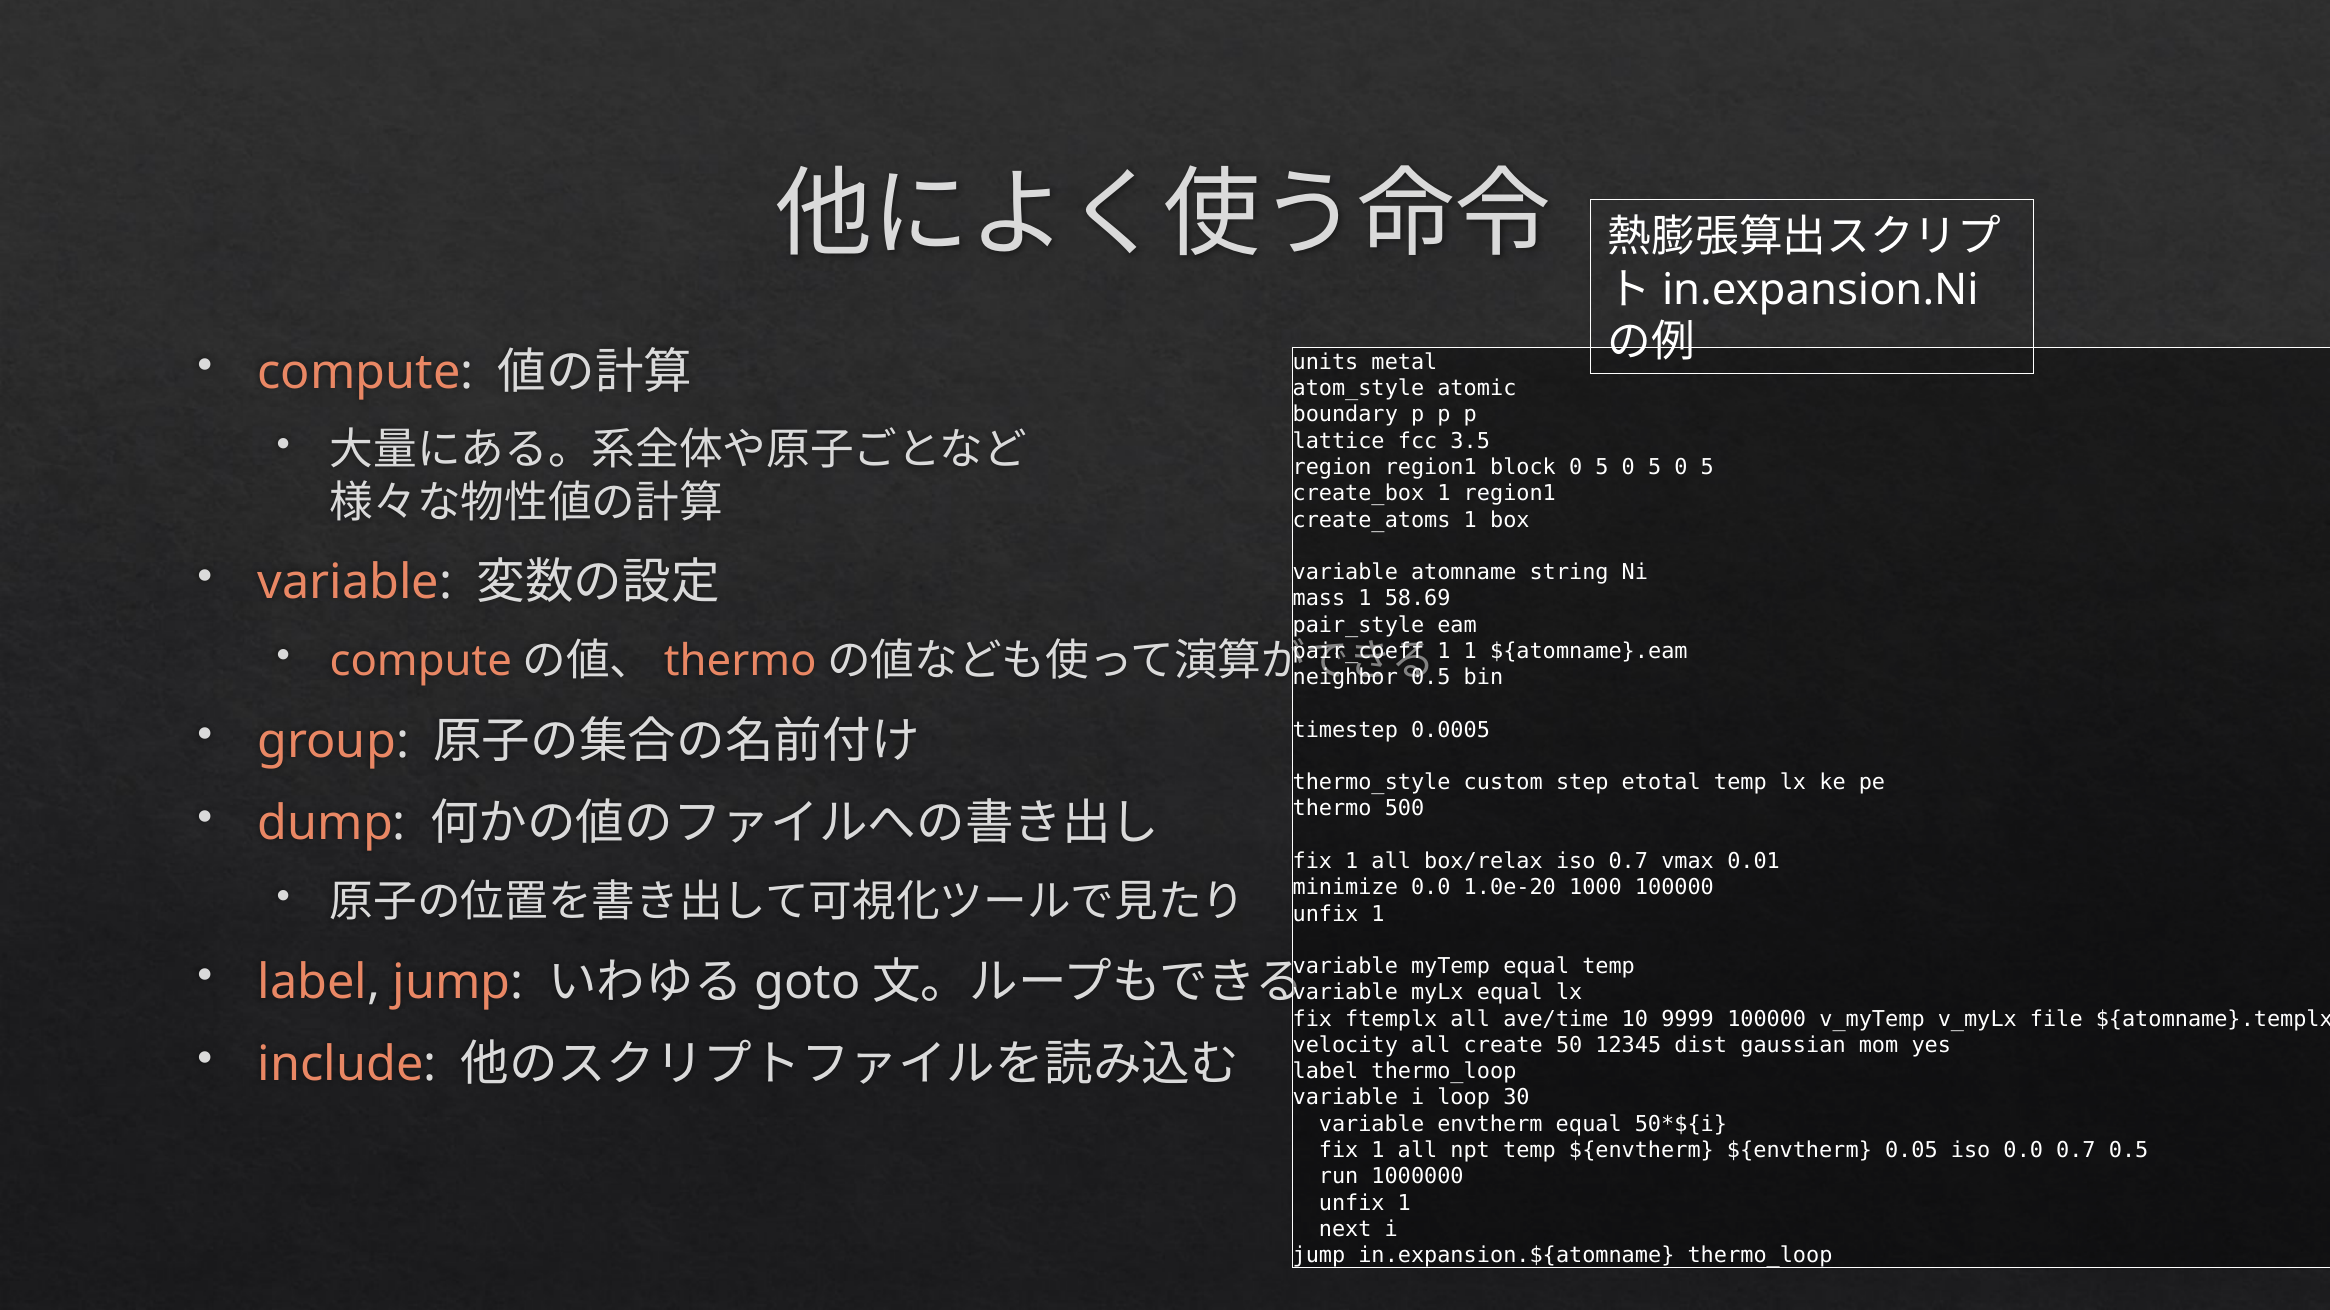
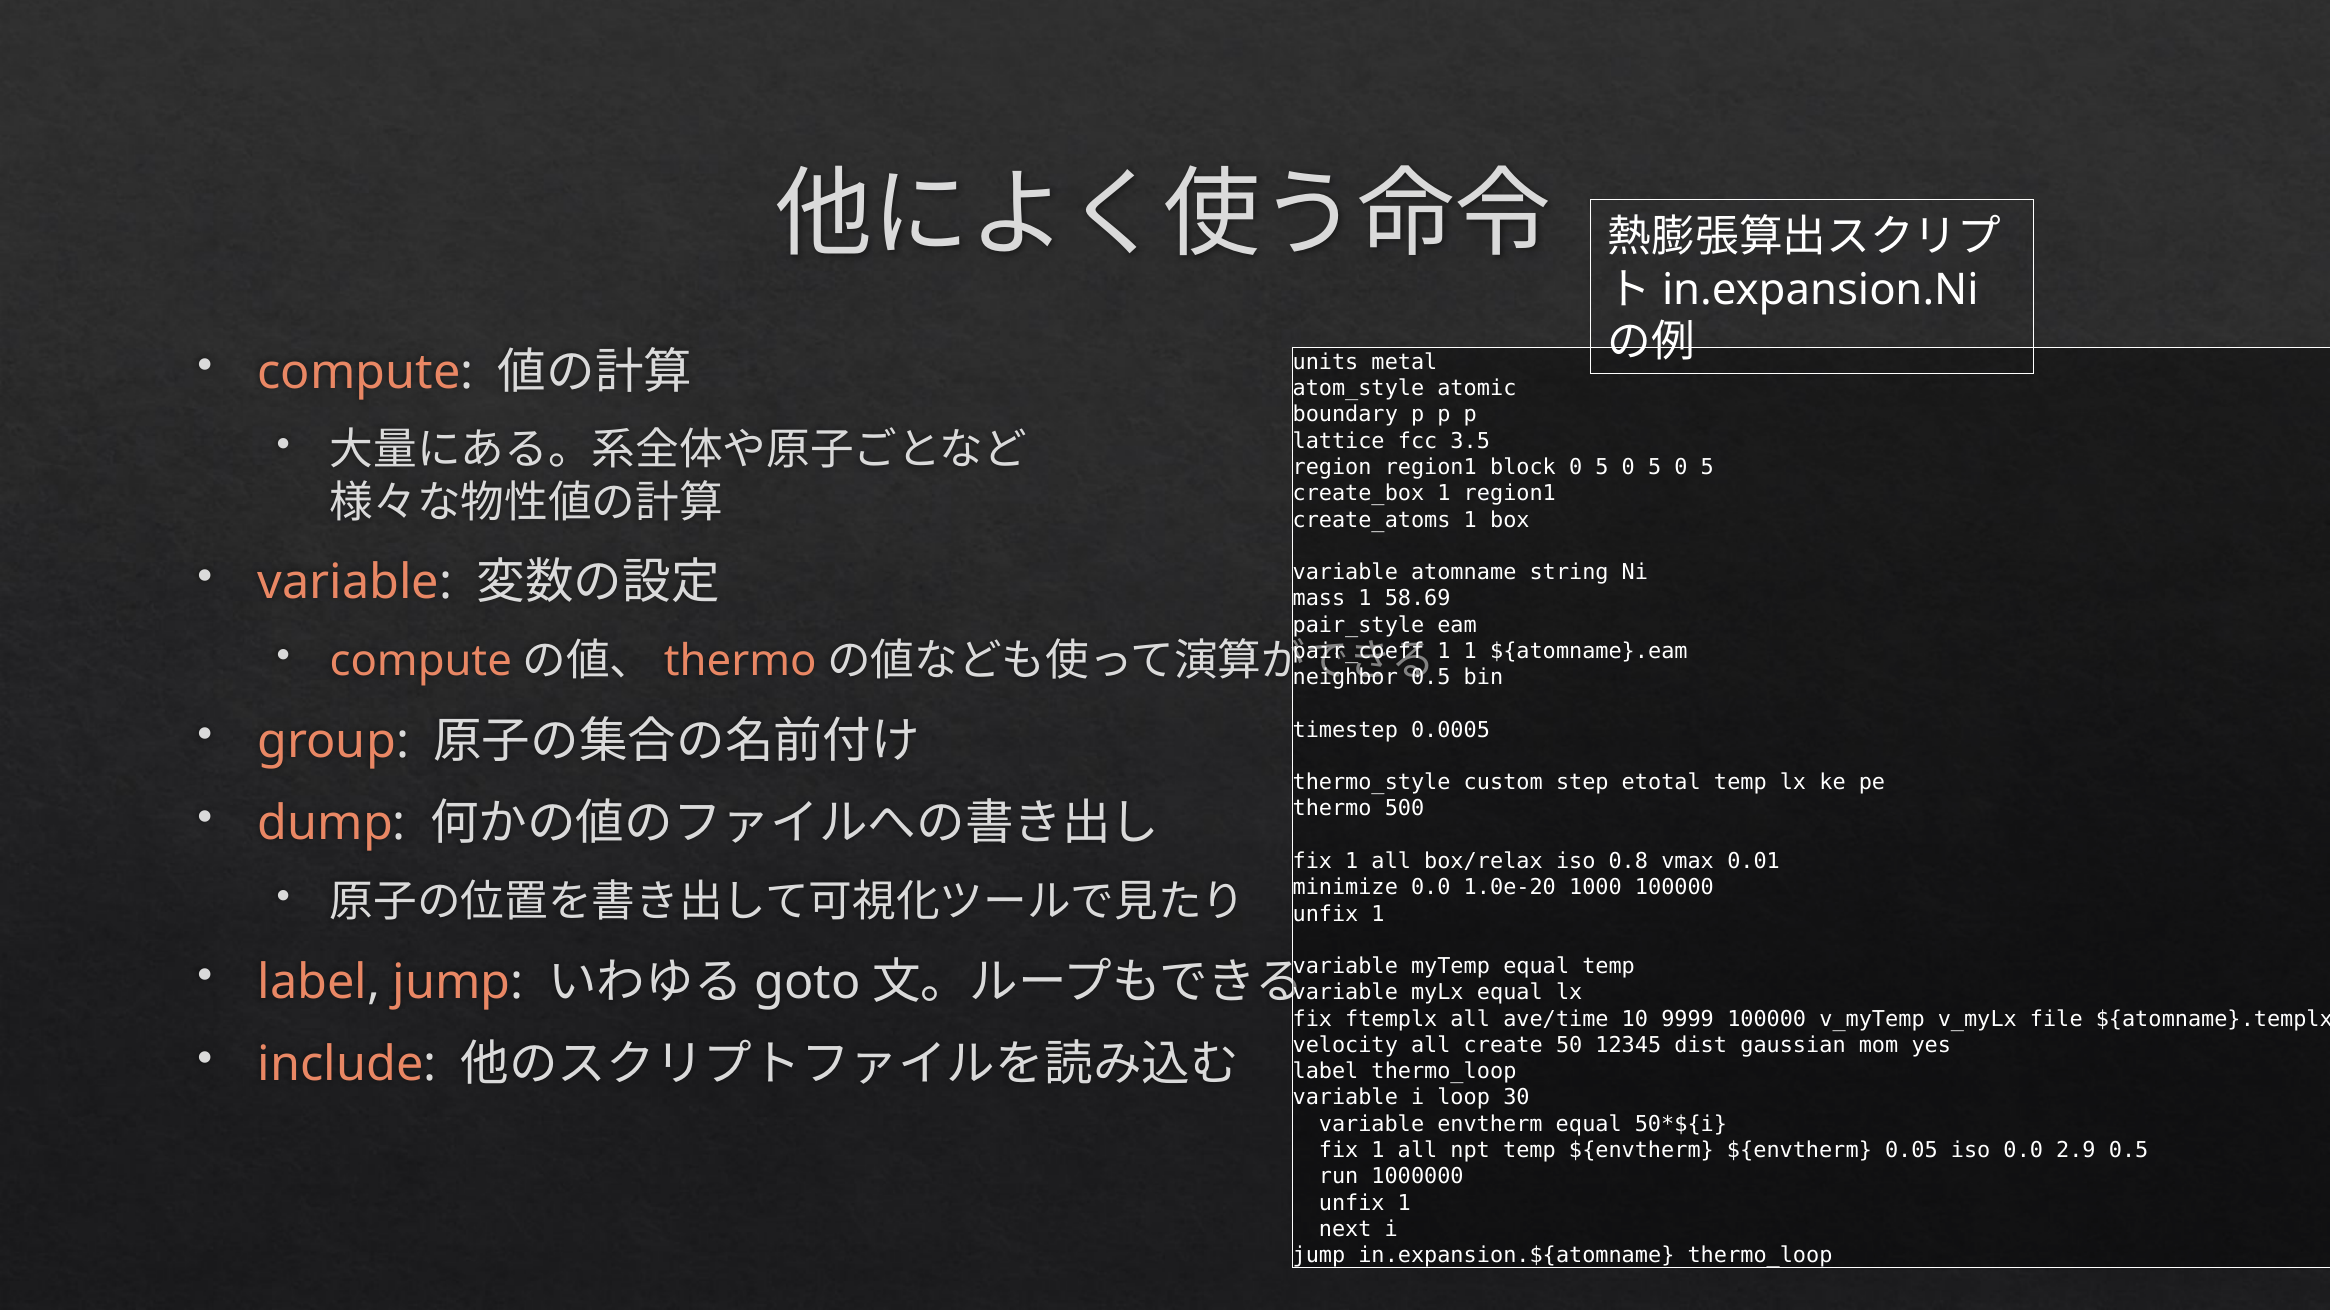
iso 0.7: 0.7 -> 0.8 (1628, 862)
0.0 0.7: 0.7 -> 2.9 (2076, 1151)
